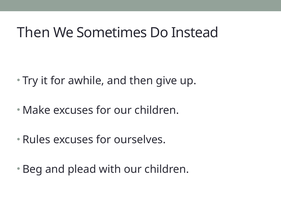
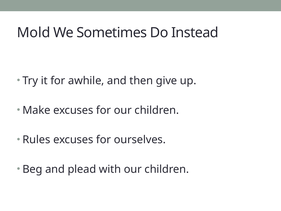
Then: Then -> Mold (34, 33)
